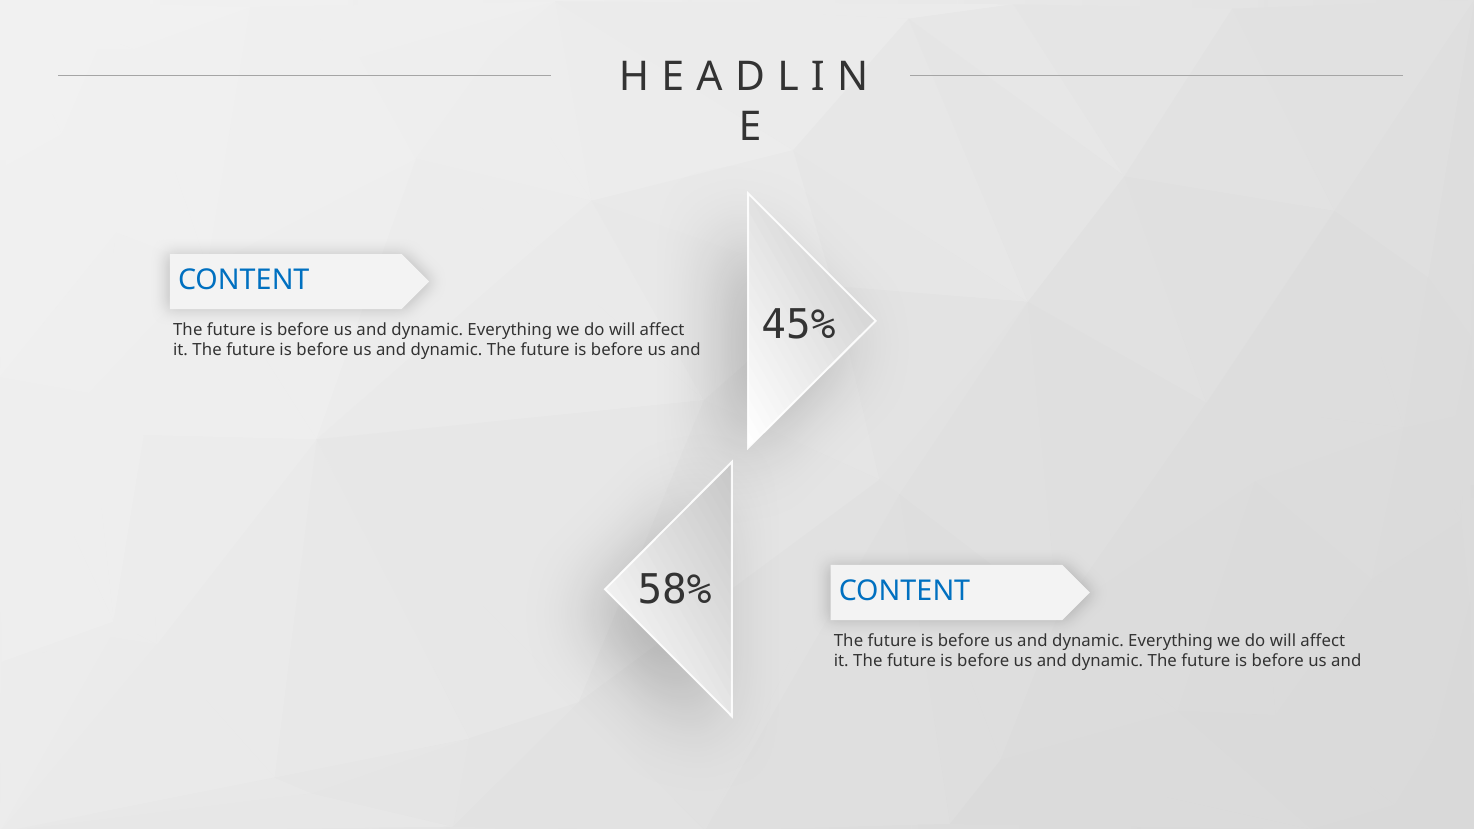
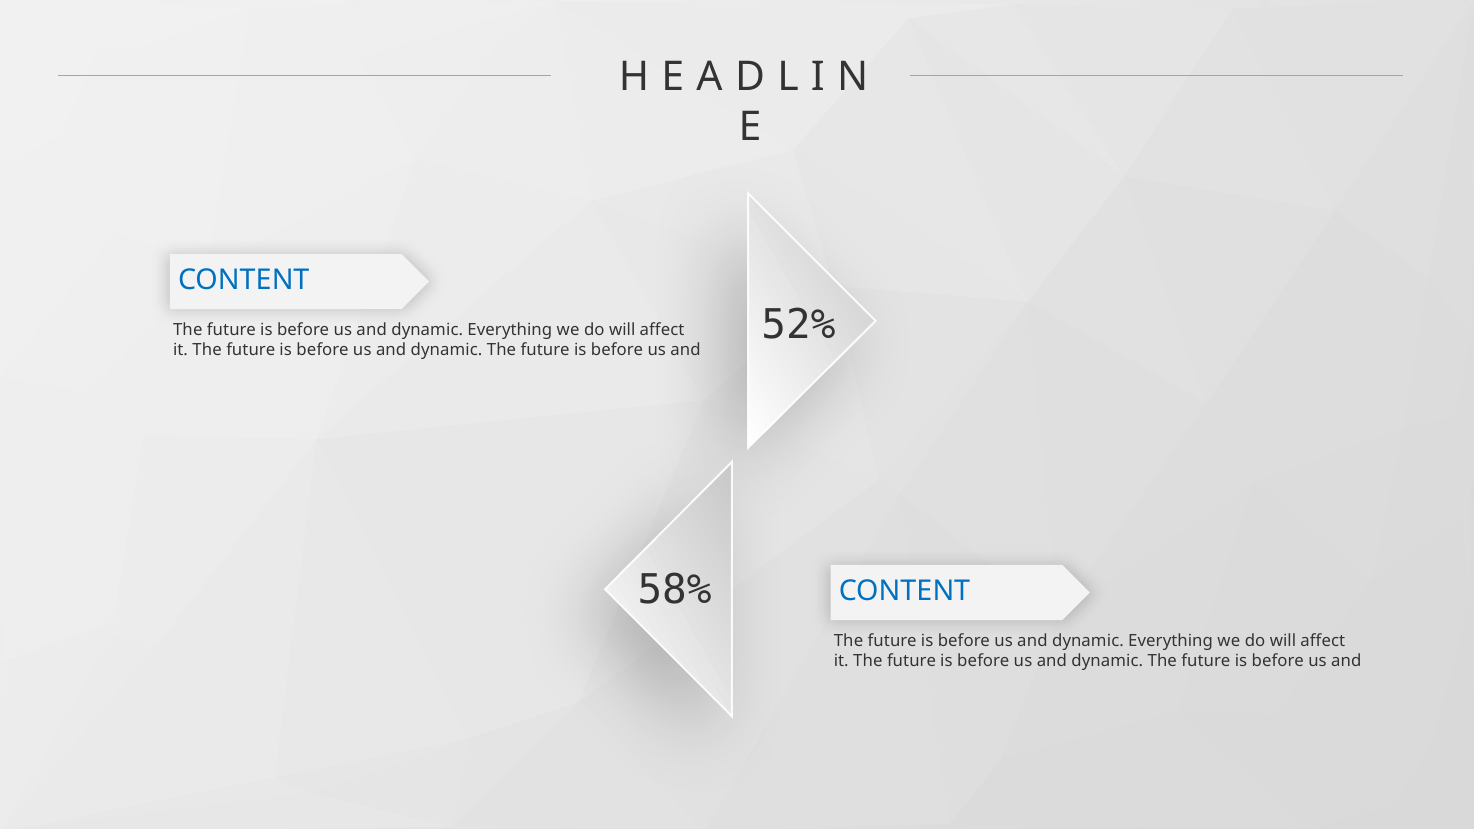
45%: 45% -> 52% (798, 325)
